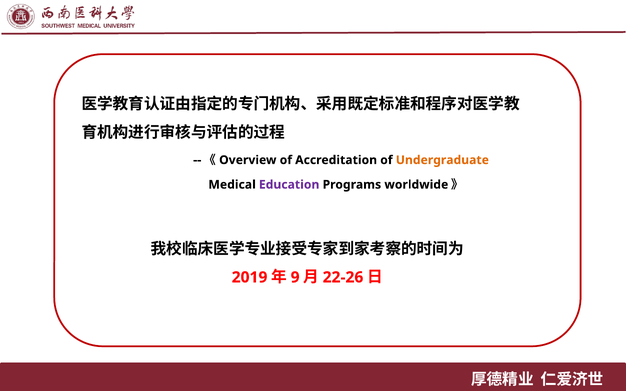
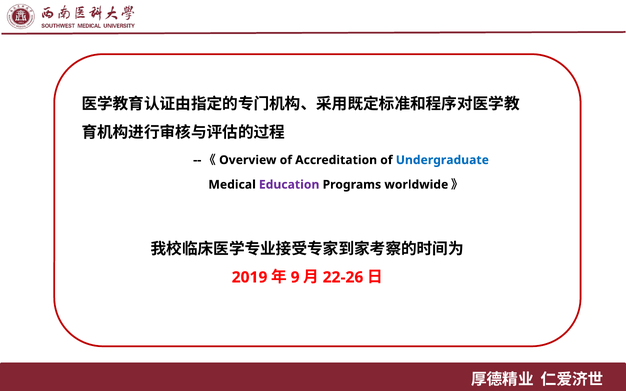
Undergraduate colour: orange -> blue (442, 160)
